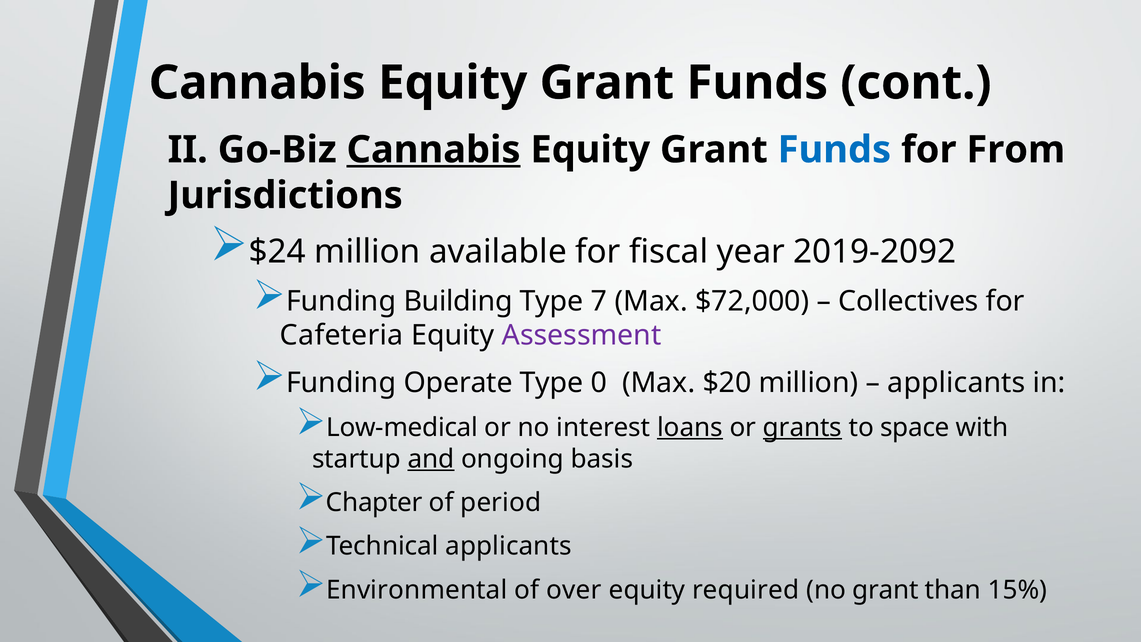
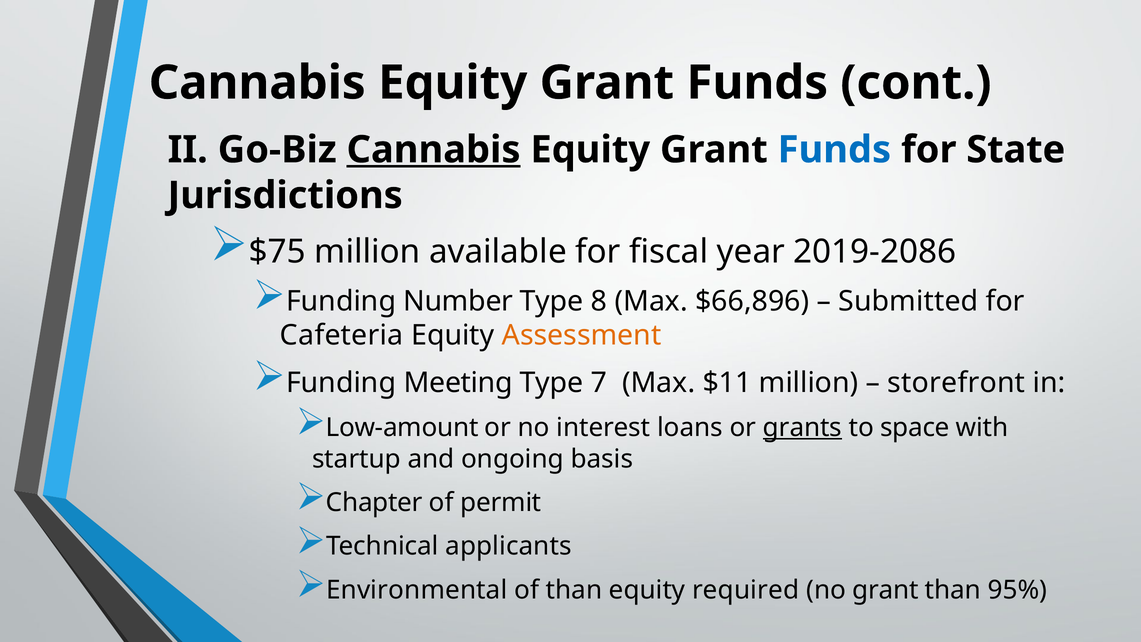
From: From -> State (1016, 150)
$24: $24 -> $75 (277, 252)
2019-2092: 2019-2092 -> 2019-2086 (875, 252)
Building: Building -> Number (458, 301)
7: 7 -> 8 (599, 301)
$72,000: $72,000 -> $66,896 (752, 301)
Collectives: Collectives -> Submitted (908, 301)
Assessment colour: purple -> orange (582, 335)
Operate: Operate -> Meeting (458, 383)
0: 0 -> 7 (599, 383)
$20: $20 -> $11 (727, 383)
applicants: applicants -> storefront (956, 383)
Low-medical: Low-medical -> Low-amount (402, 427)
loans underline: present -> none (690, 427)
and underline: present -> none (431, 459)
period: period -> permit (501, 502)
of over: over -> than (574, 590)
15%: 15% -> 95% (1017, 590)
